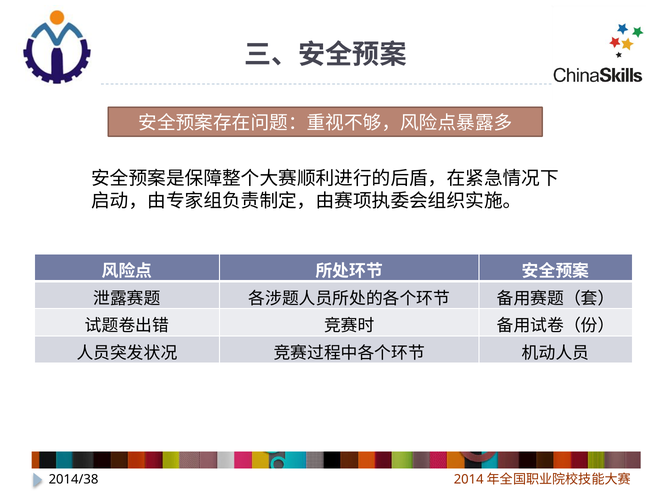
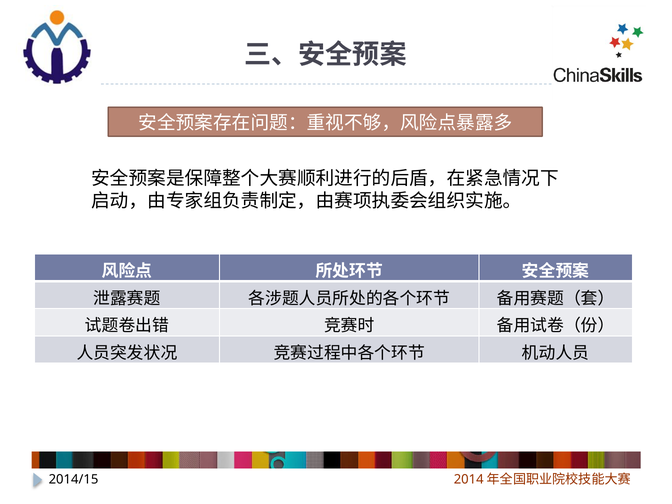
2014/38: 2014/38 -> 2014/15 (74, 479)
